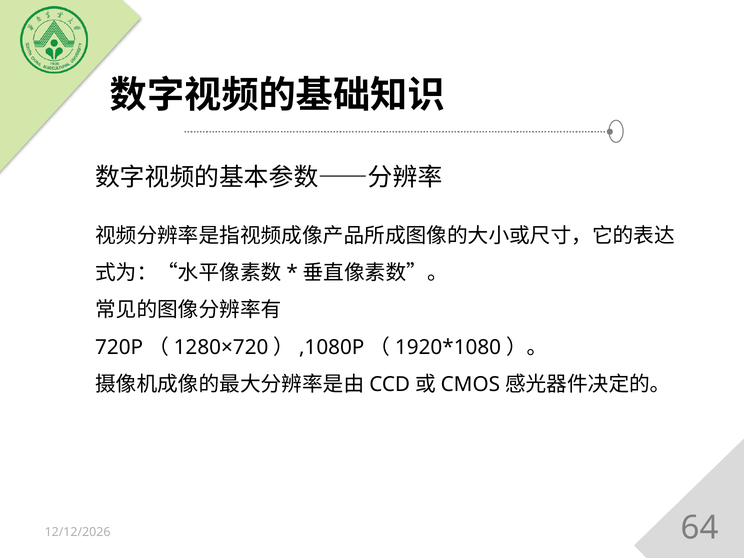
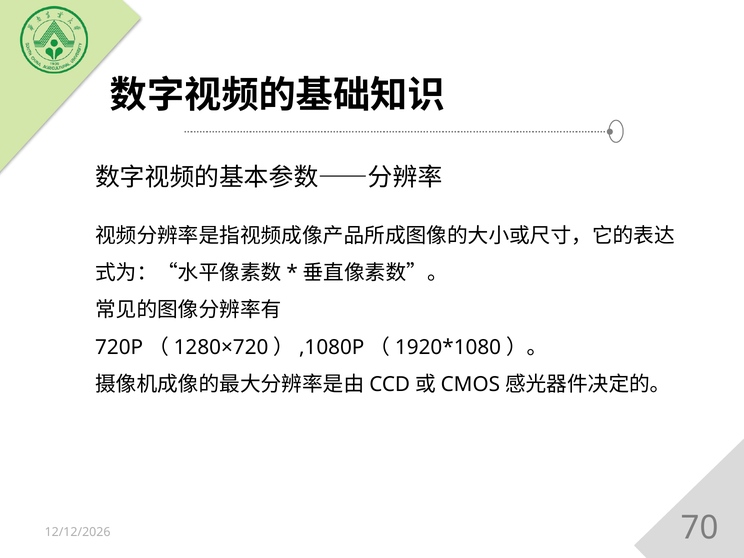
64: 64 -> 70 (700, 528)
